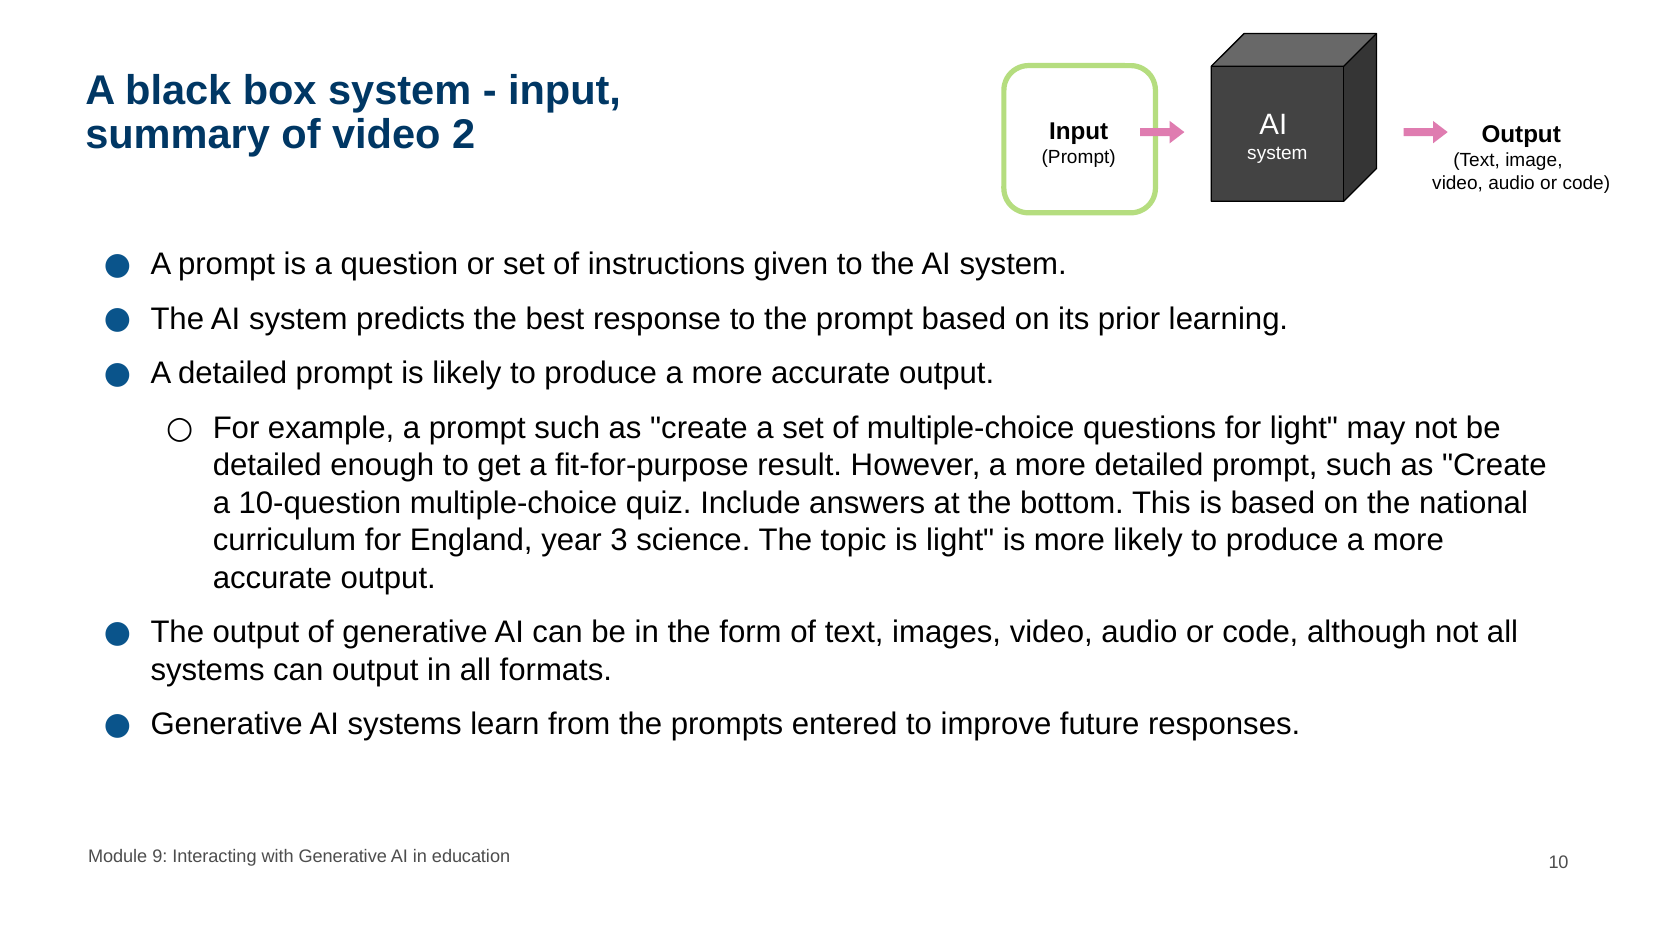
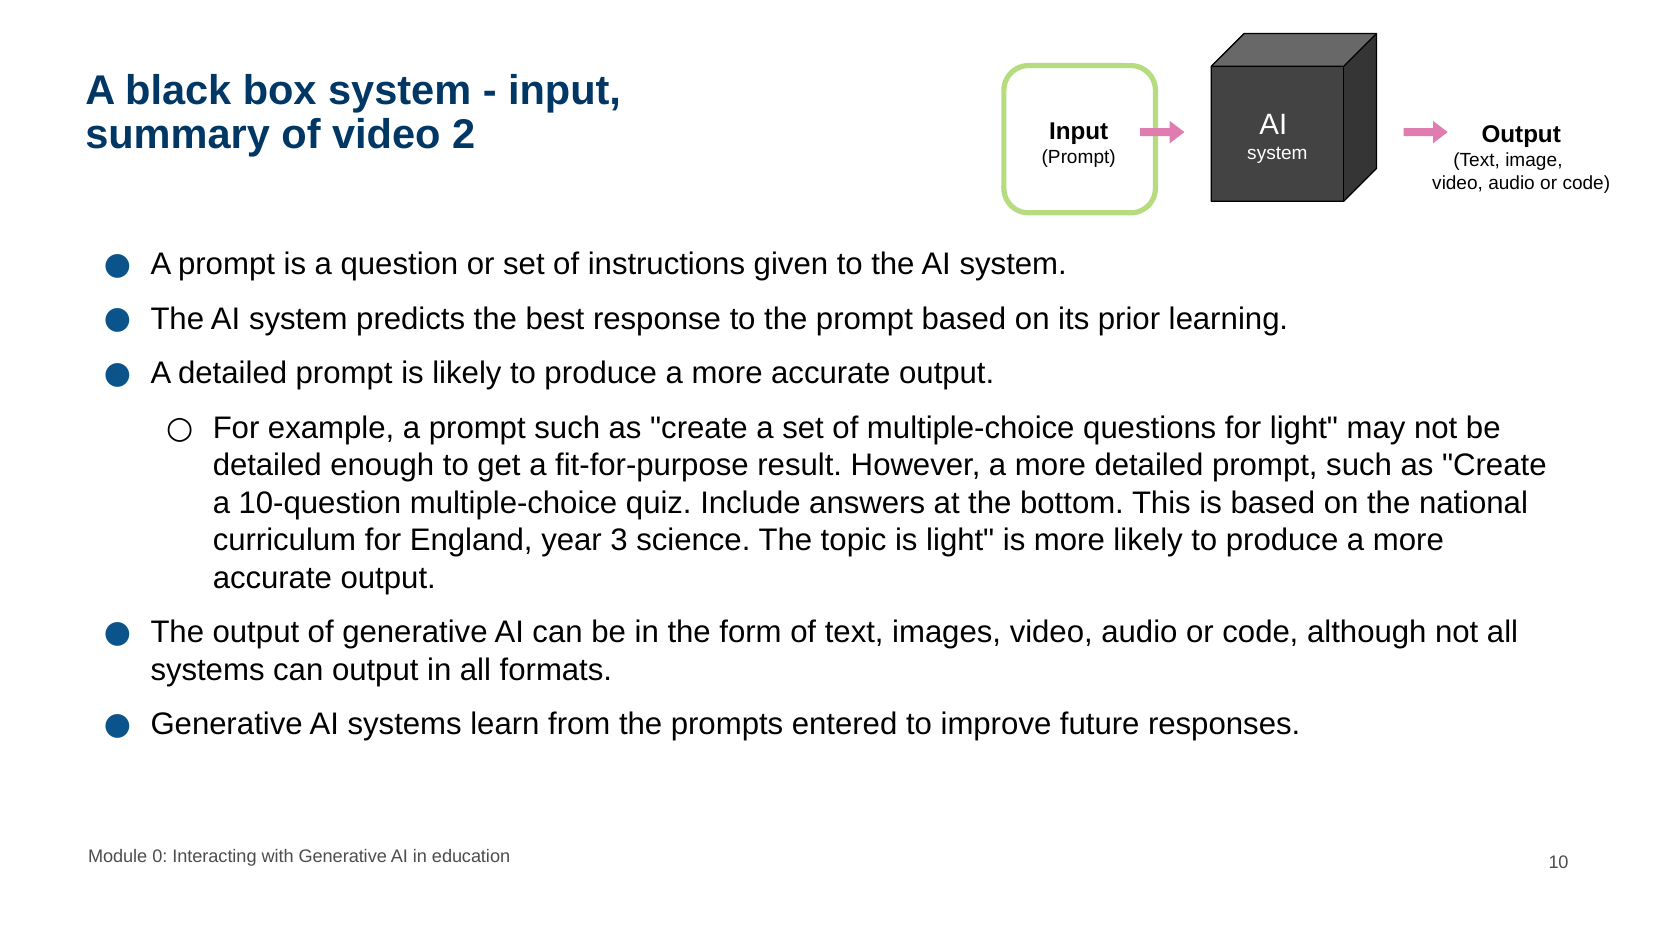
9: 9 -> 0 (160, 857)
